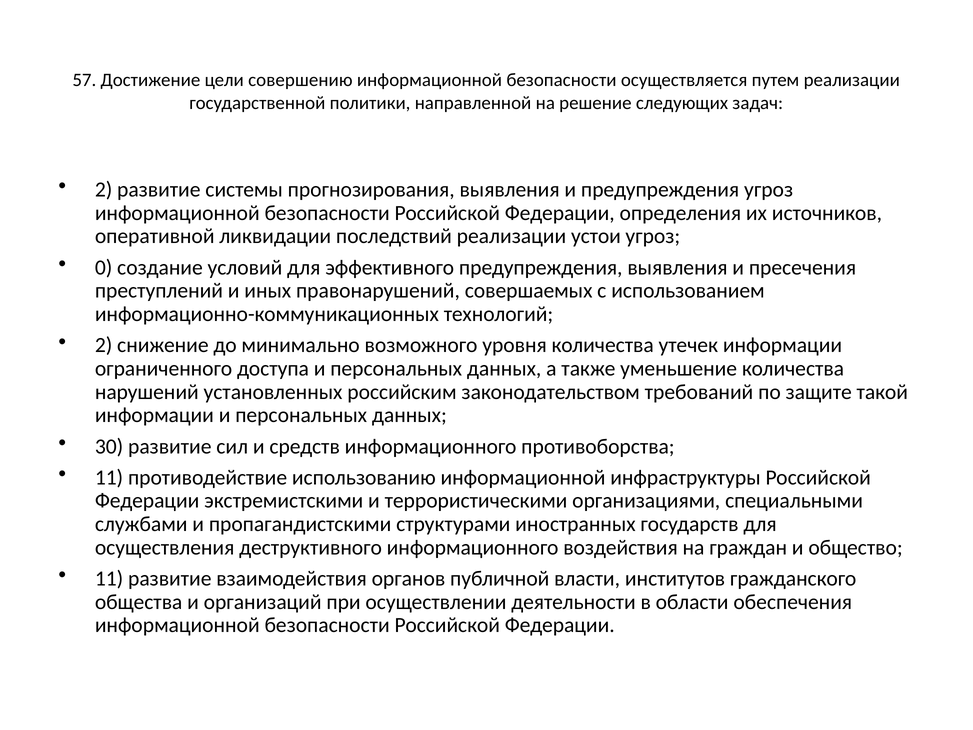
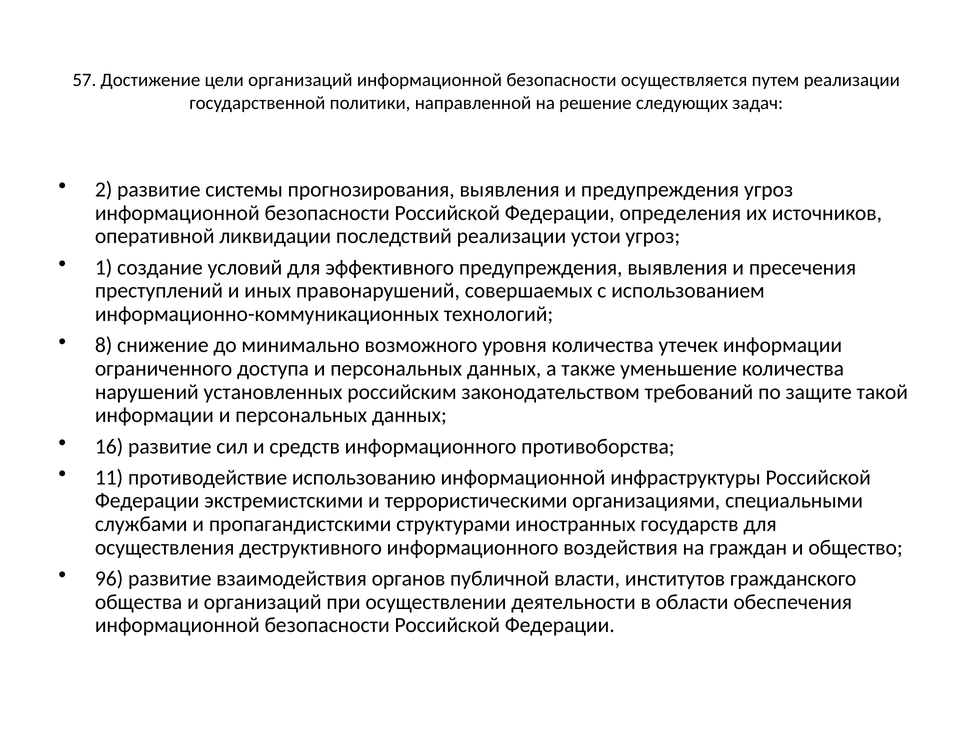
цели совершению: совершению -> организаций (300, 80)
0: 0 -> 1 (104, 267)
2: 2 -> 8 (104, 345)
30: 30 -> 16 (109, 446)
11: 11 -> 96 (109, 578)
